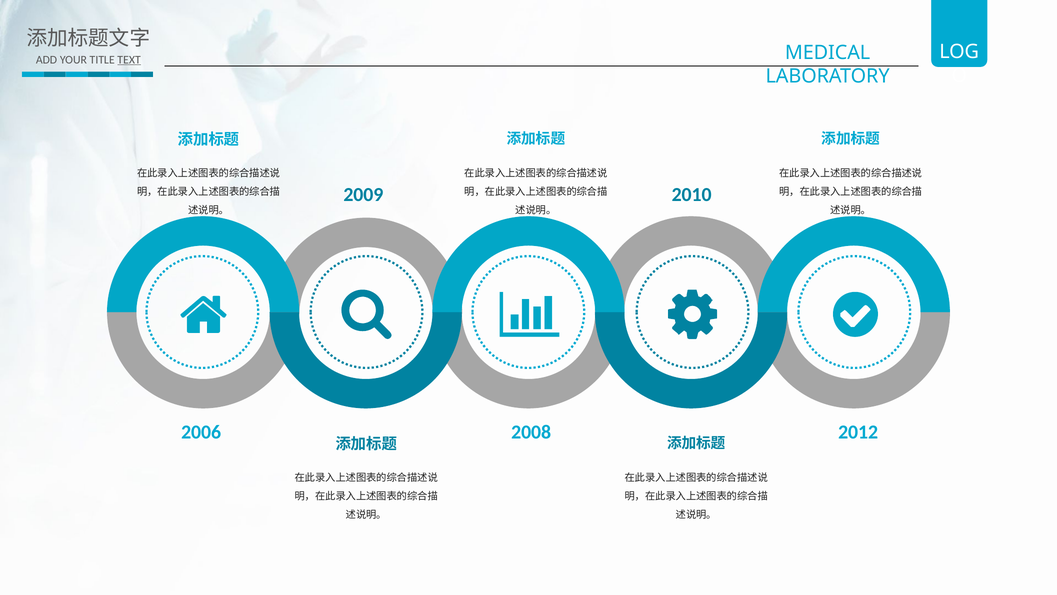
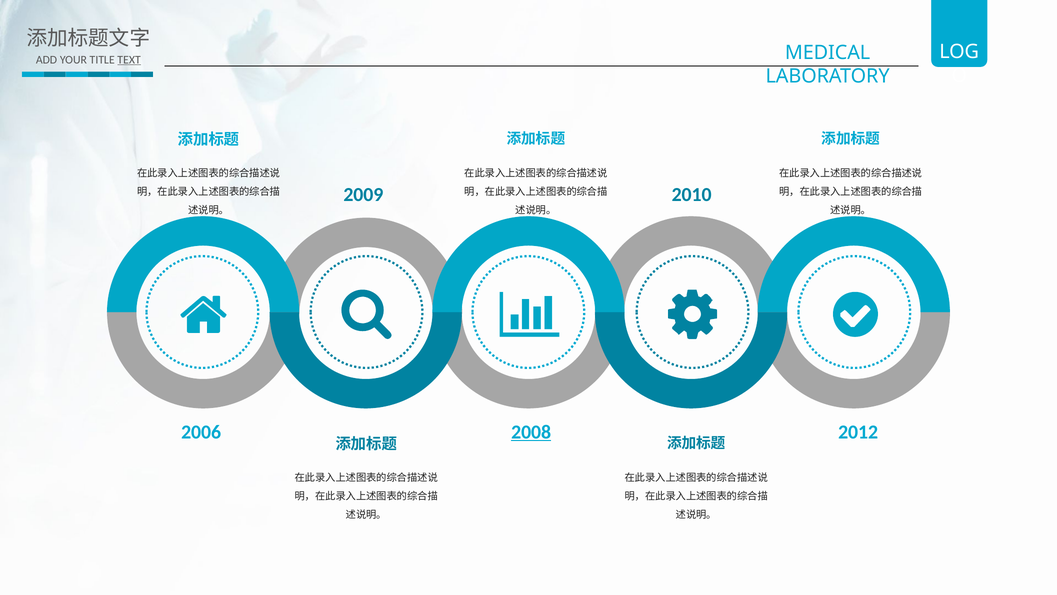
2008 underline: none -> present (531, 432)
